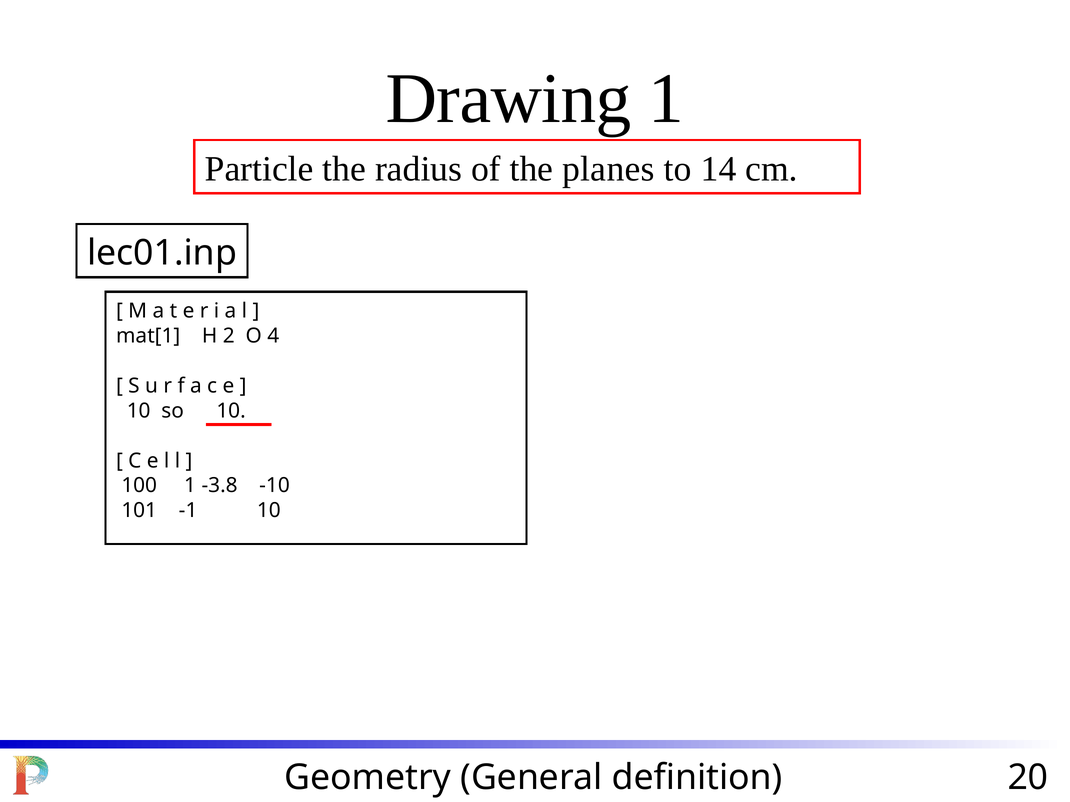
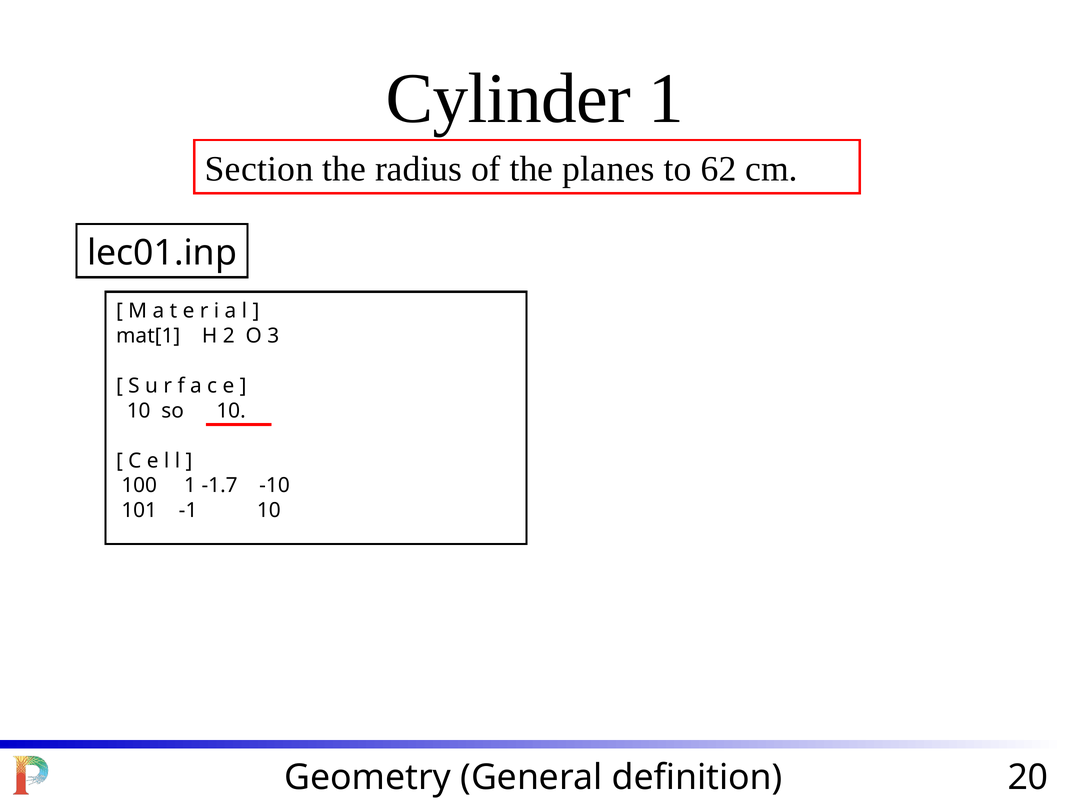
Drawing: Drawing -> Cylinder (508, 99)
Particle: Particle -> Section (259, 169)
14: 14 -> 62 (719, 169)
4: 4 -> 3 (273, 336)
-3.8: -3.8 -> -1.7 (220, 486)
